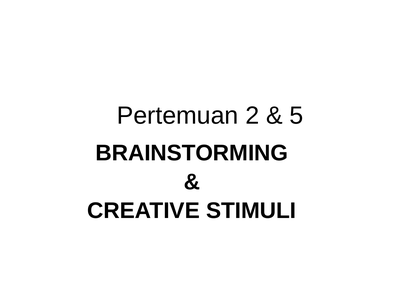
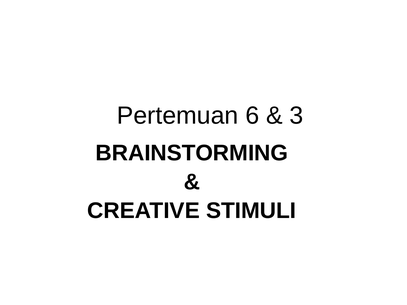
2: 2 -> 6 (252, 116)
5: 5 -> 3 (296, 116)
